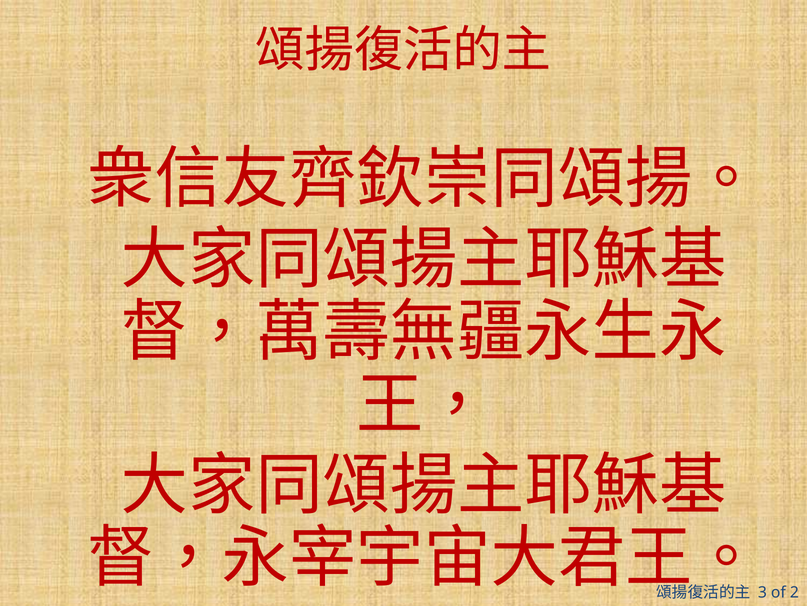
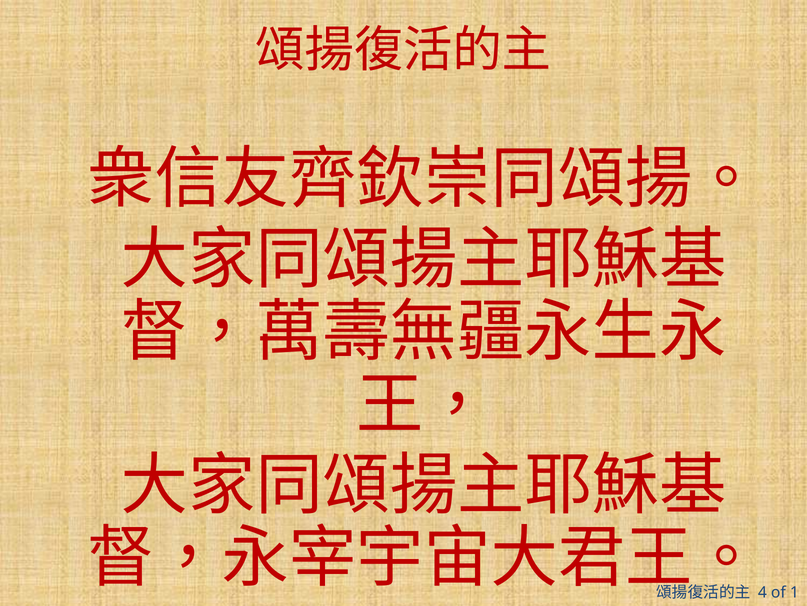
3: 3 -> 4 (762, 592)
2: 2 -> 1 (794, 592)
